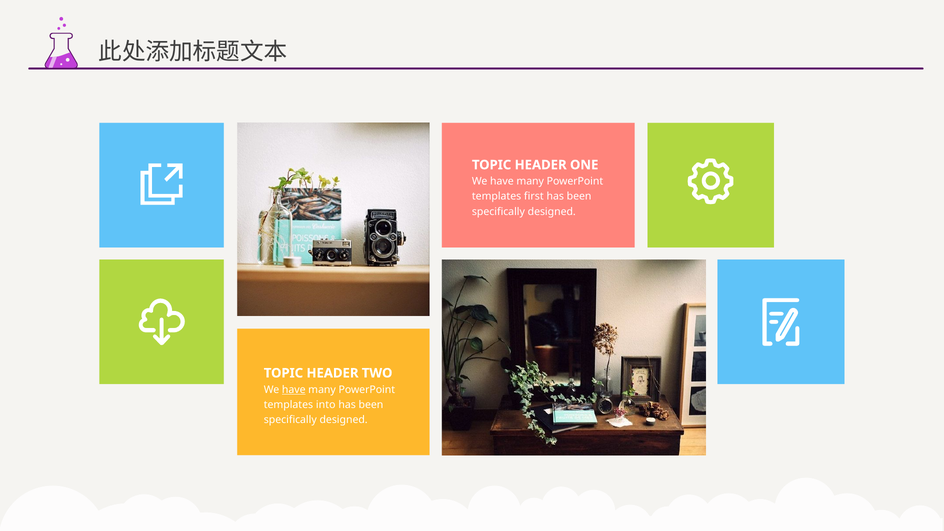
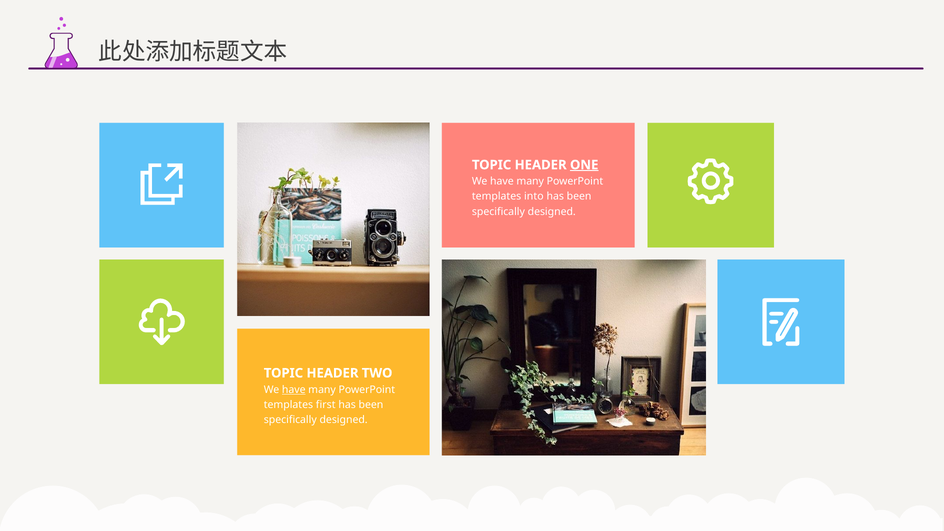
ONE underline: none -> present (584, 165)
first: first -> into (534, 196)
into: into -> first (326, 405)
